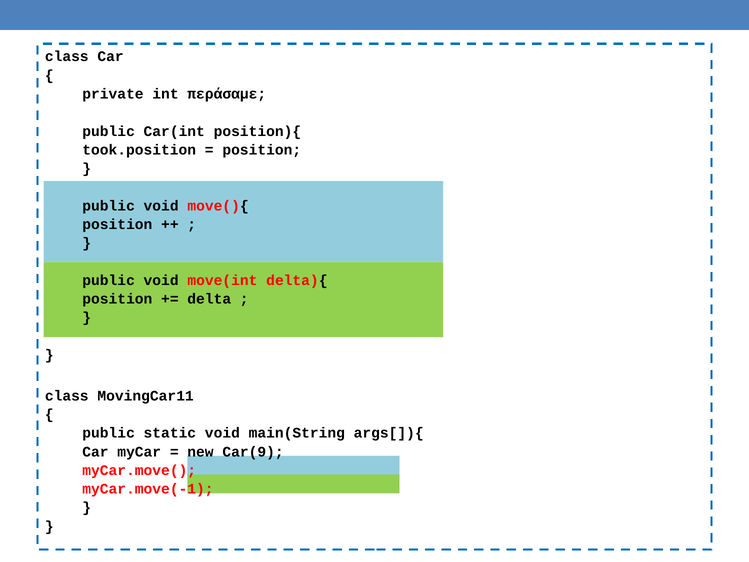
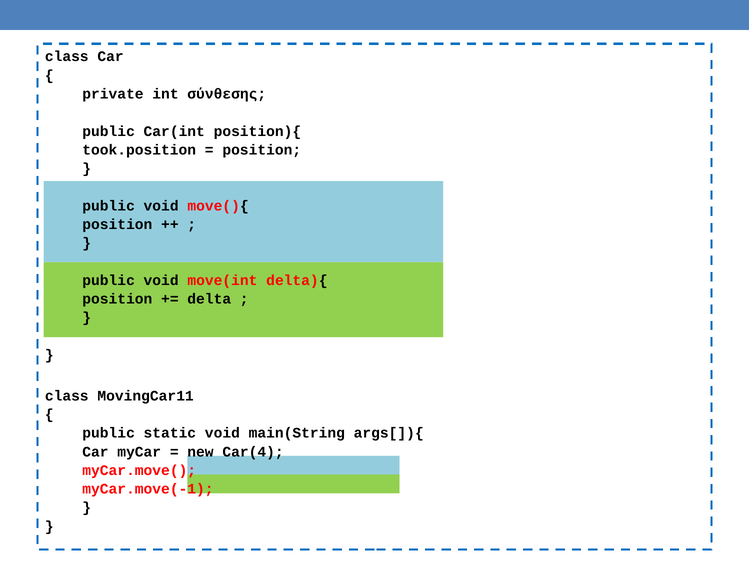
περάσαμε: περάσαμε -> σύνθεσης (227, 94)
Car(9: Car(9 -> Car(4 (253, 451)
